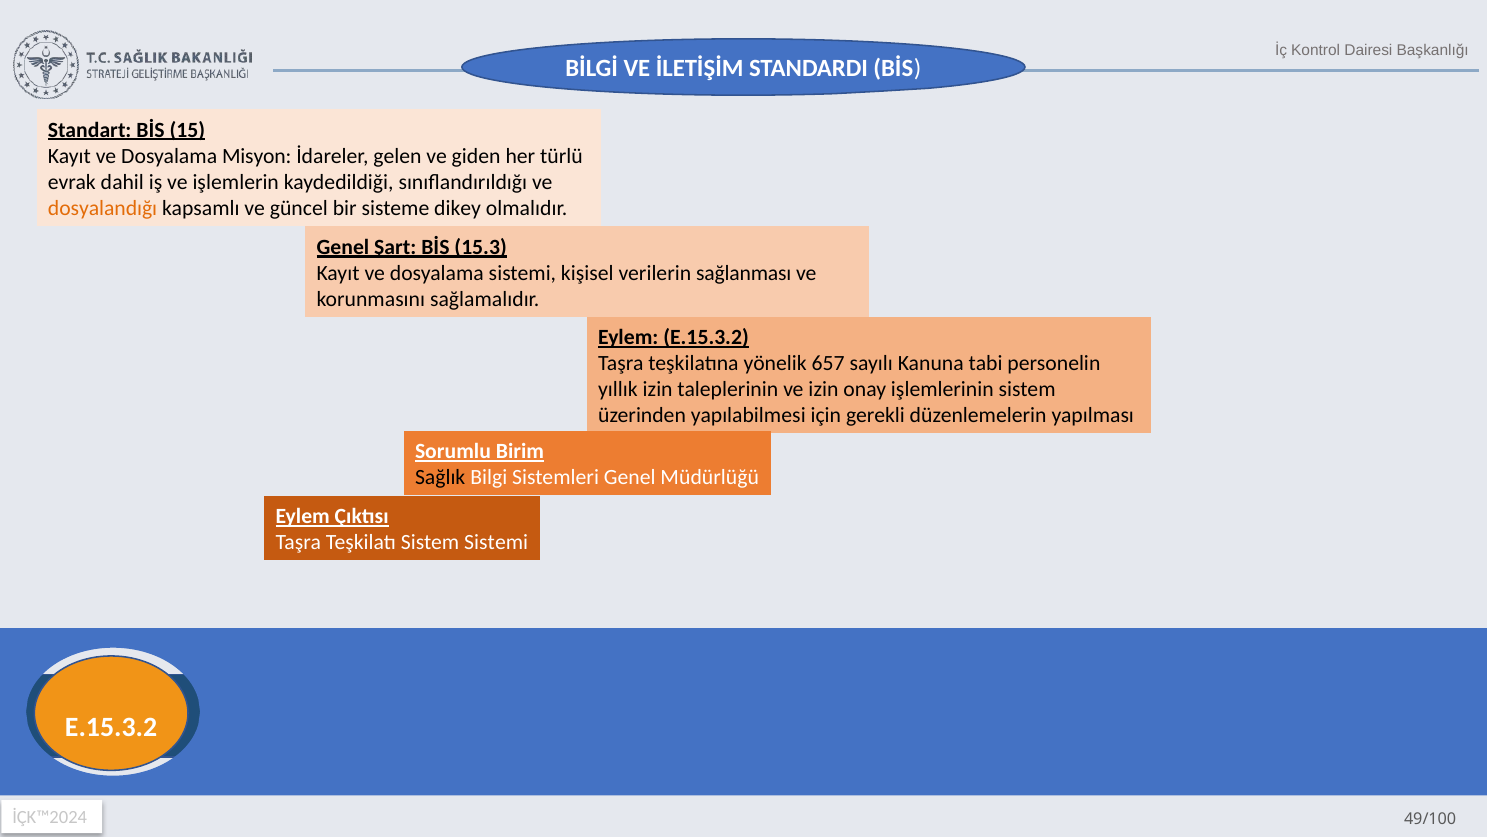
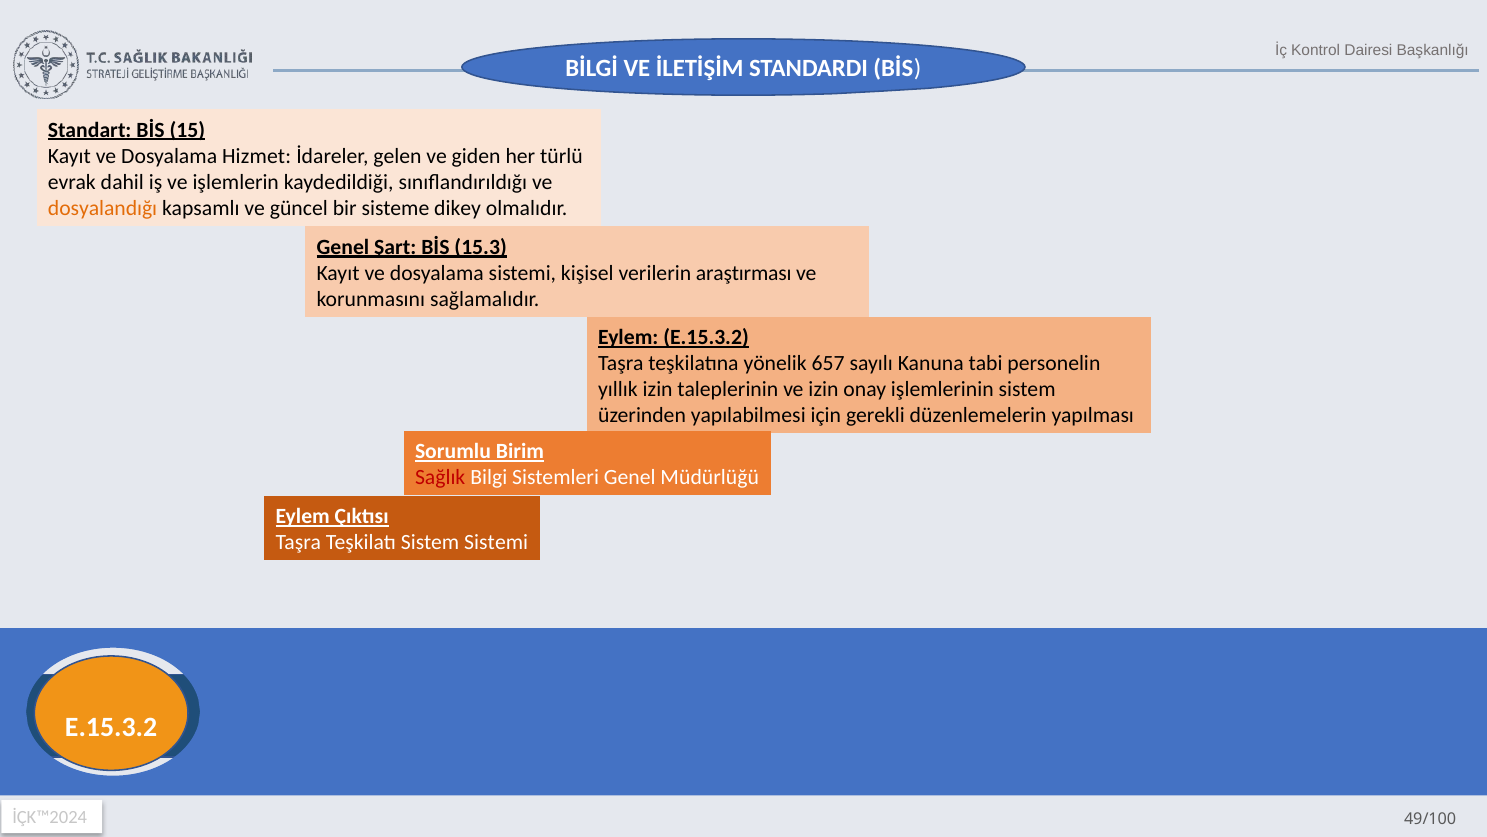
Misyon: Misyon -> Hizmet (257, 156)
sağlanması: sağlanması -> araştırması (744, 273)
Sağlık colour: black -> red (440, 477)
